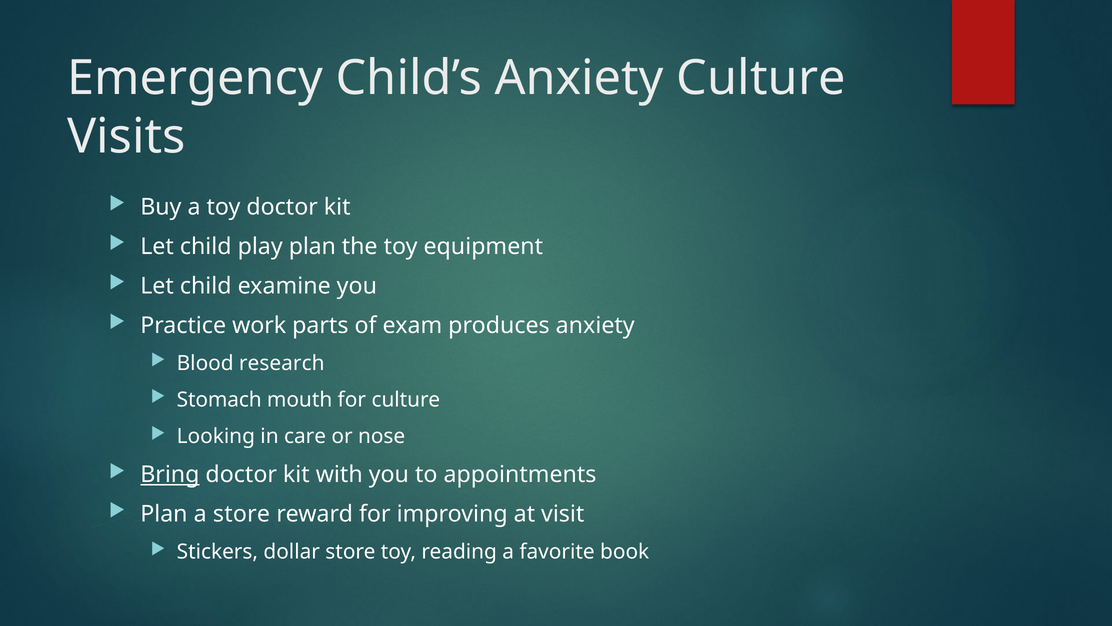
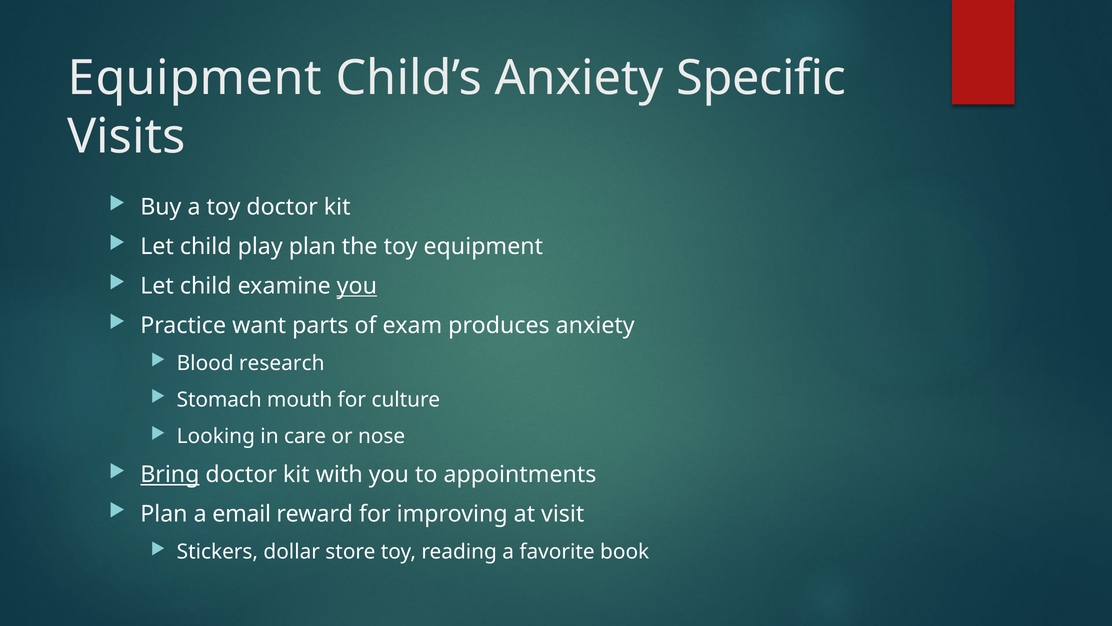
Emergency: Emergency -> Equipment (195, 78)
Anxiety Culture: Culture -> Specific (761, 78)
you underline: none -> present (357, 286)
work: work -> want (259, 325)
a store: store -> email (242, 514)
